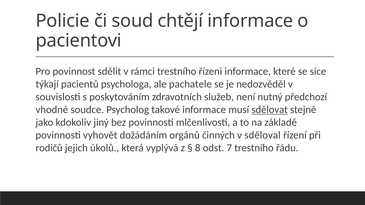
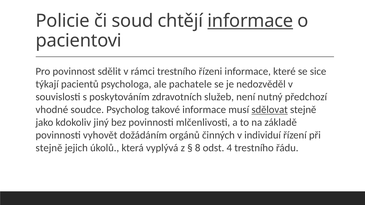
informace underline: none -> present (250, 21)
sděloval: sděloval -> individuí (263, 135)
rodičů: rodičů -> stejně (49, 148)
7: 7 -> 4 (229, 148)
